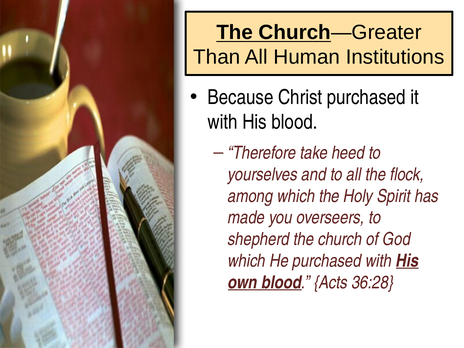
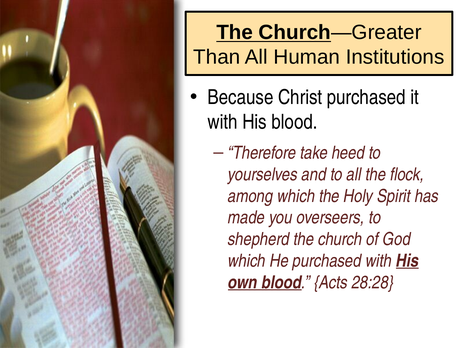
36:28: 36:28 -> 28:28 (373, 283)
